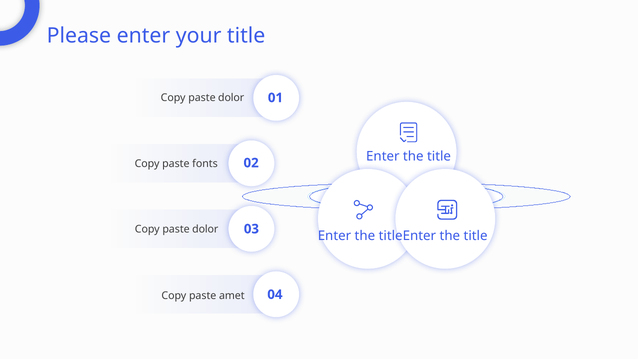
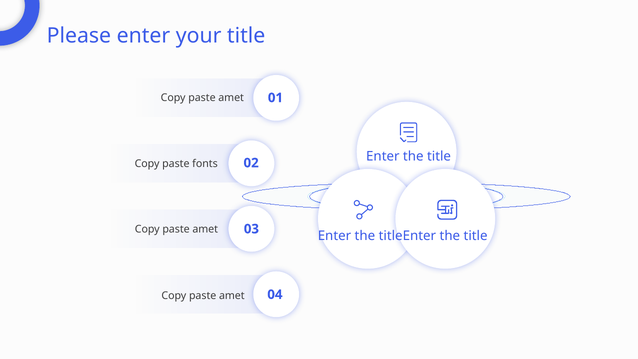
dolor: dolor -> amet (231, 98)
dolor: dolor -> amet (205, 229)
